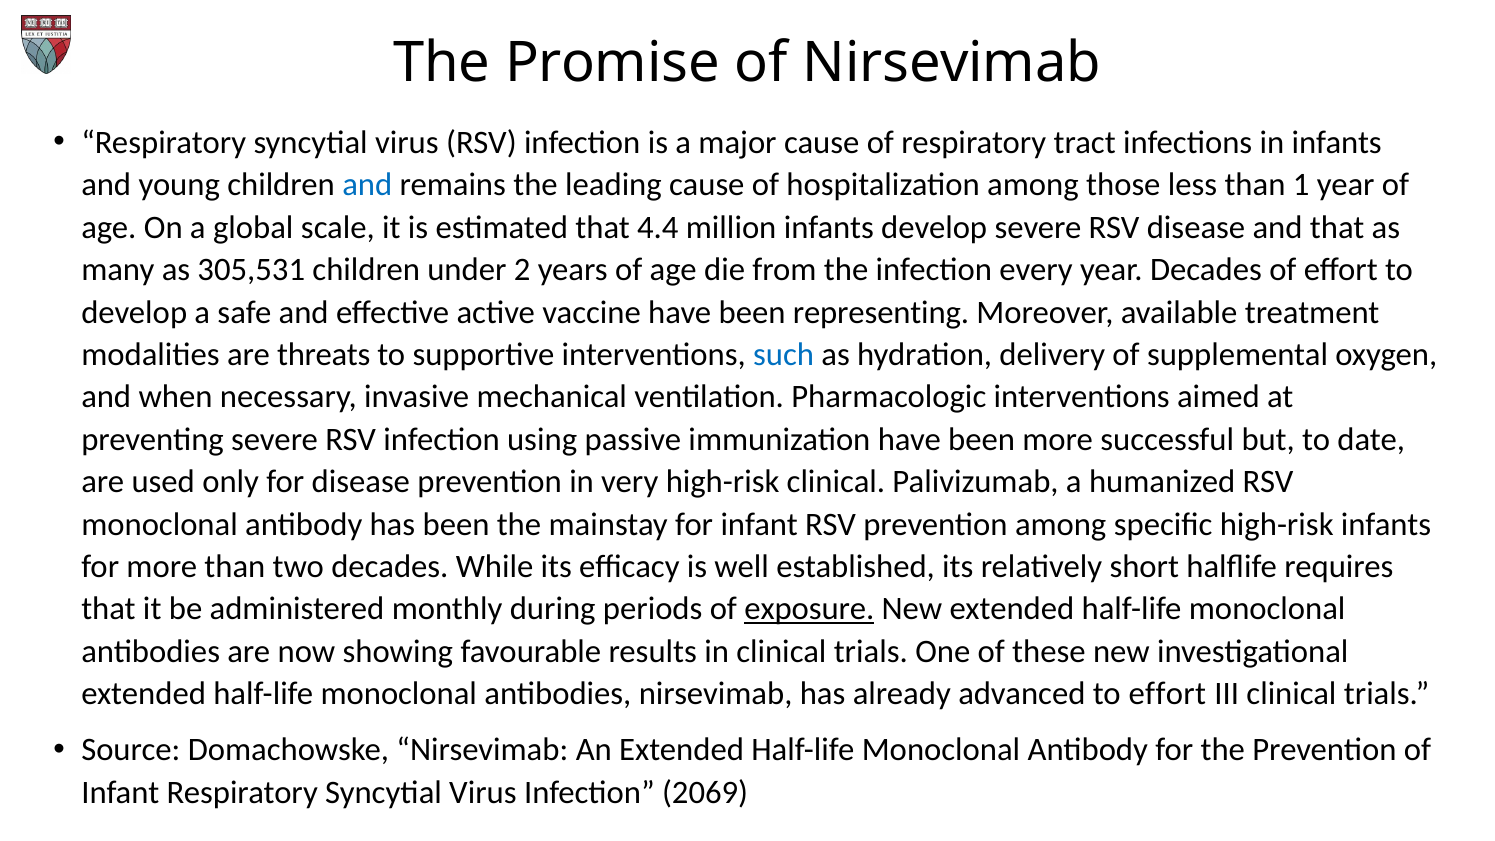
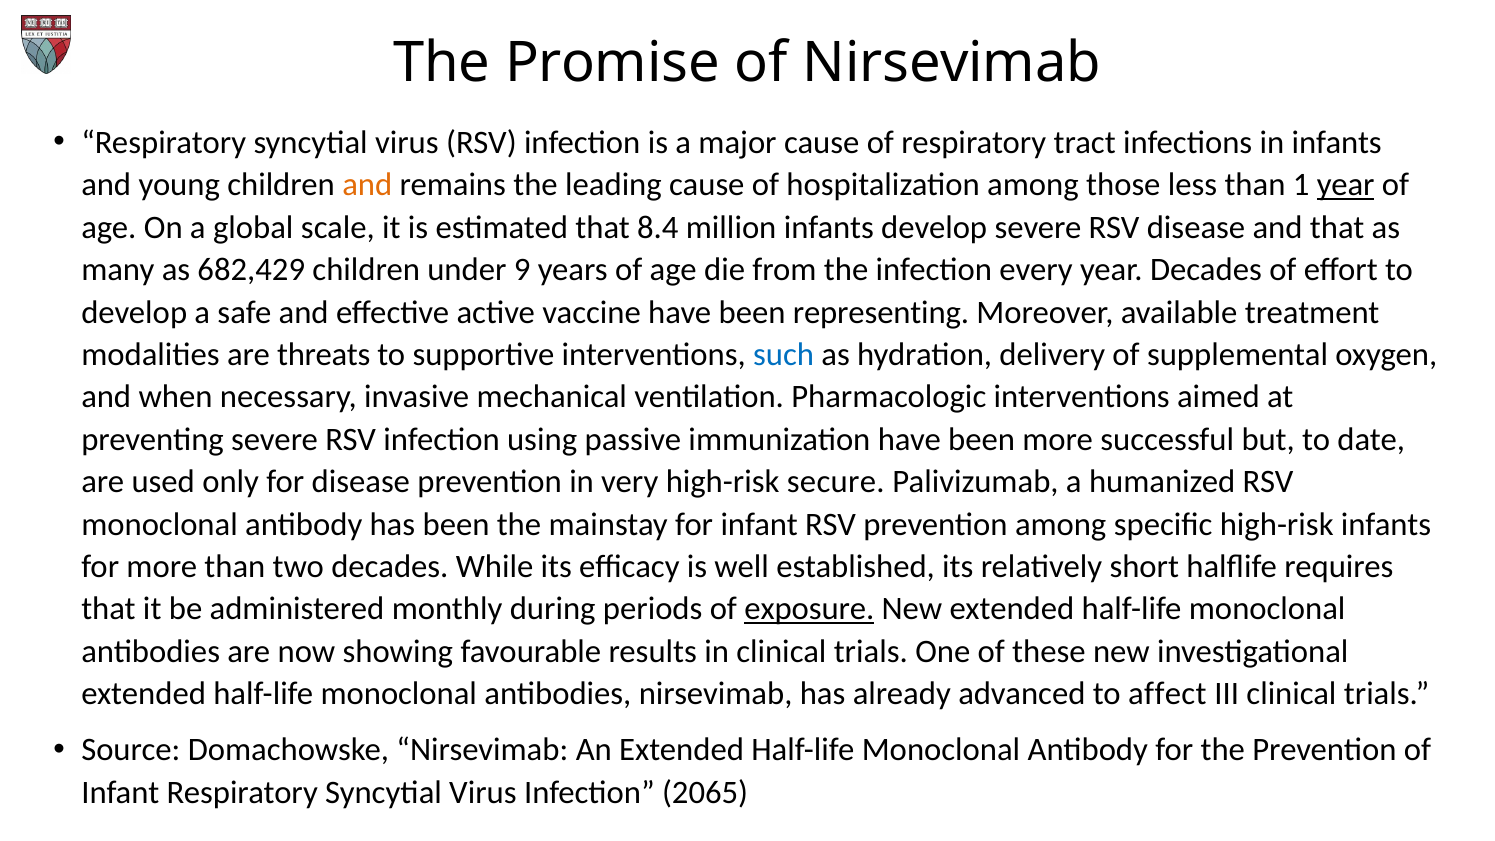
and colour: blue -> orange (367, 185)
year underline: none -> present (1346, 185)
4.4: 4.4 -> 8.4 (658, 228)
305,531: 305,531 -> 682,429 (251, 270)
2: 2 -> 9 (522, 270)
high-risk clinical: clinical -> secure (836, 482)
to effort: effort -> affect (1167, 694)
2069: 2069 -> 2065 (705, 792)
